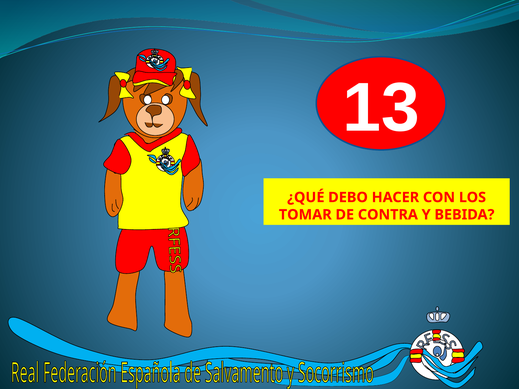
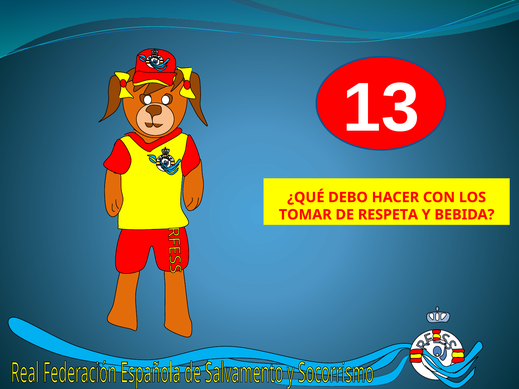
CONTRA: CONTRA -> RESPETA (388, 215)
